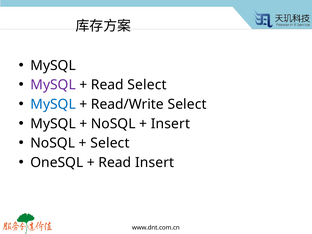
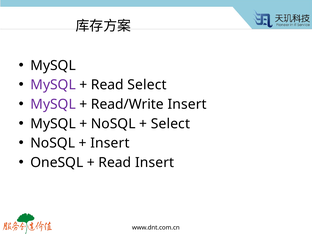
MySQL colour: blue -> purple (53, 104)
Read/Write Select: Select -> Insert (187, 104)
Insert: Insert -> Select (170, 124)
Select: Select -> Insert (110, 143)
